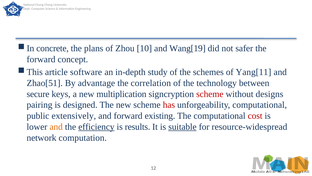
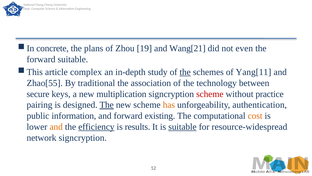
10: 10 -> 19 (144, 48)
Wang[19: Wang[19 -> Wang[21 (187, 48)
safer: safer -> even (244, 48)
forward concept: concept -> suitable (73, 59)
software: software -> complex (86, 72)
the underline: none -> present (185, 72)
Zhao[51: Zhao[51 -> Zhao[55 (45, 83)
advantage: advantage -> traditional (96, 83)
correlation: correlation -> association (151, 83)
designs: designs -> practice (270, 94)
The underline: none -> present (107, 105)
has colour: red -> orange (169, 105)
unforgeability computational: computational -> authentication (260, 105)
public extensively: extensively -> information (74, 116)
cost colour: red -> orange (255, 116)
network computation: computation -> signcryption (83, 137)
